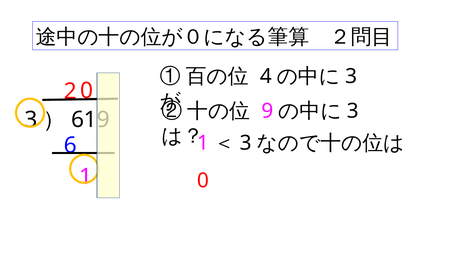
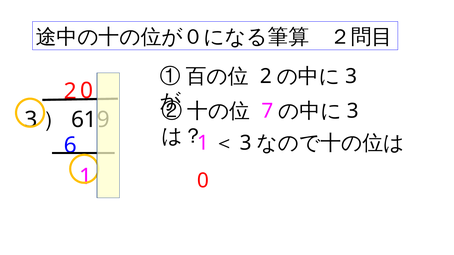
4: 4 -> 2 (266, 76)
9: 9 -> 7 (267, 111)
